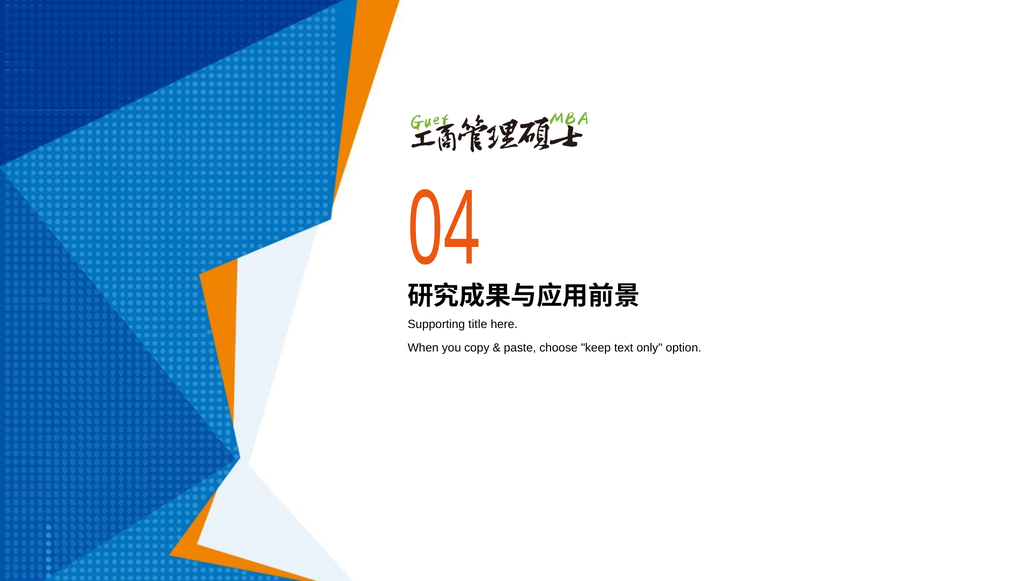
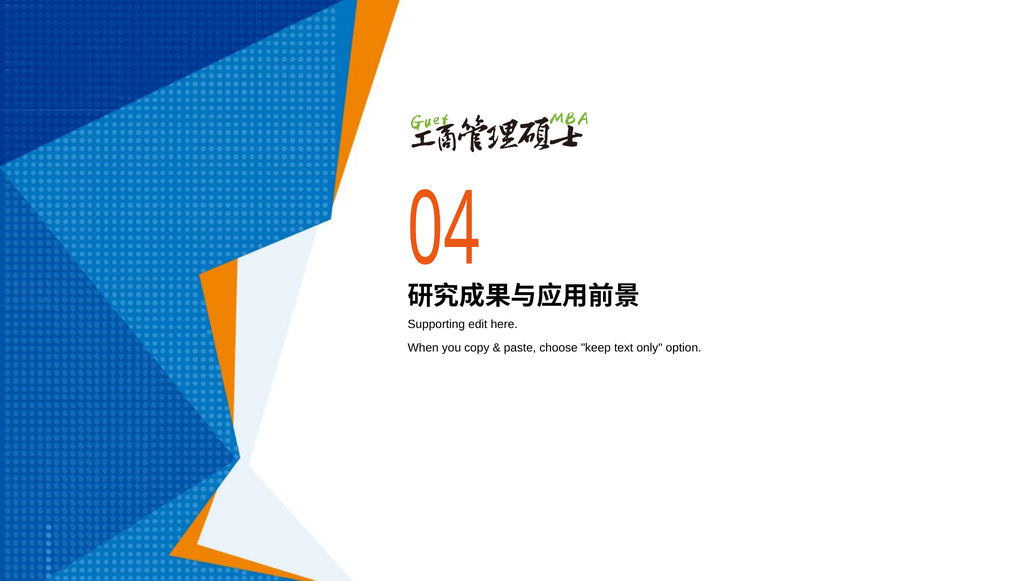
title: title -> edit (478, 324)
